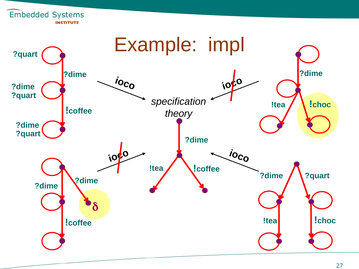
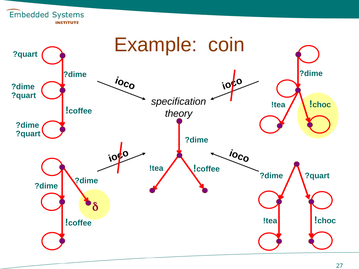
impl: impl -> coin (226, 45)
